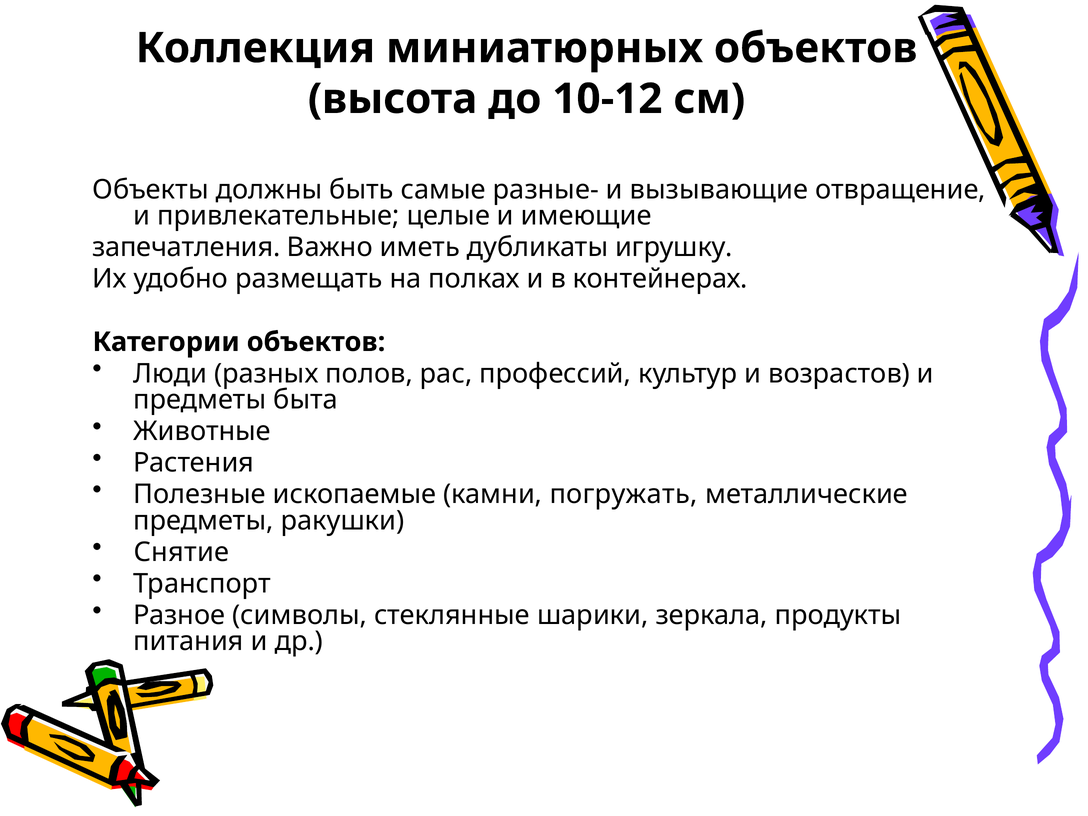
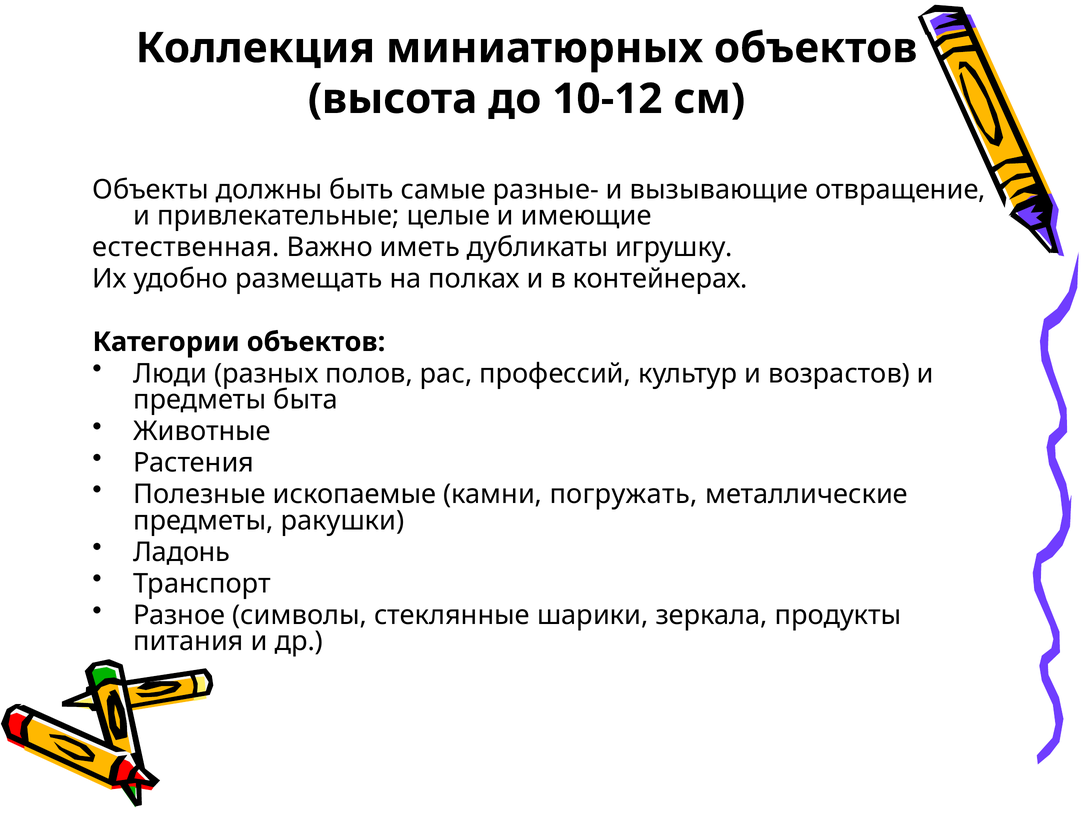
запечатления: запечатления -> естественная (186, 247)
Снятие: Снятие -> Ладонь (182, 552)
